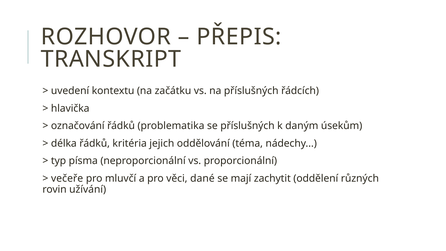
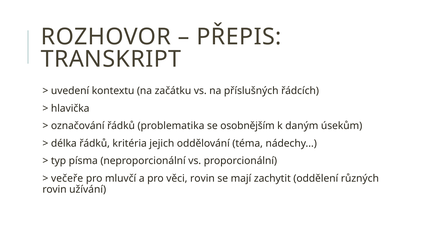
se příslušných: příslušných -> osobnějším (247, 126)
věci dané: dané -> rovin (202, 178)
